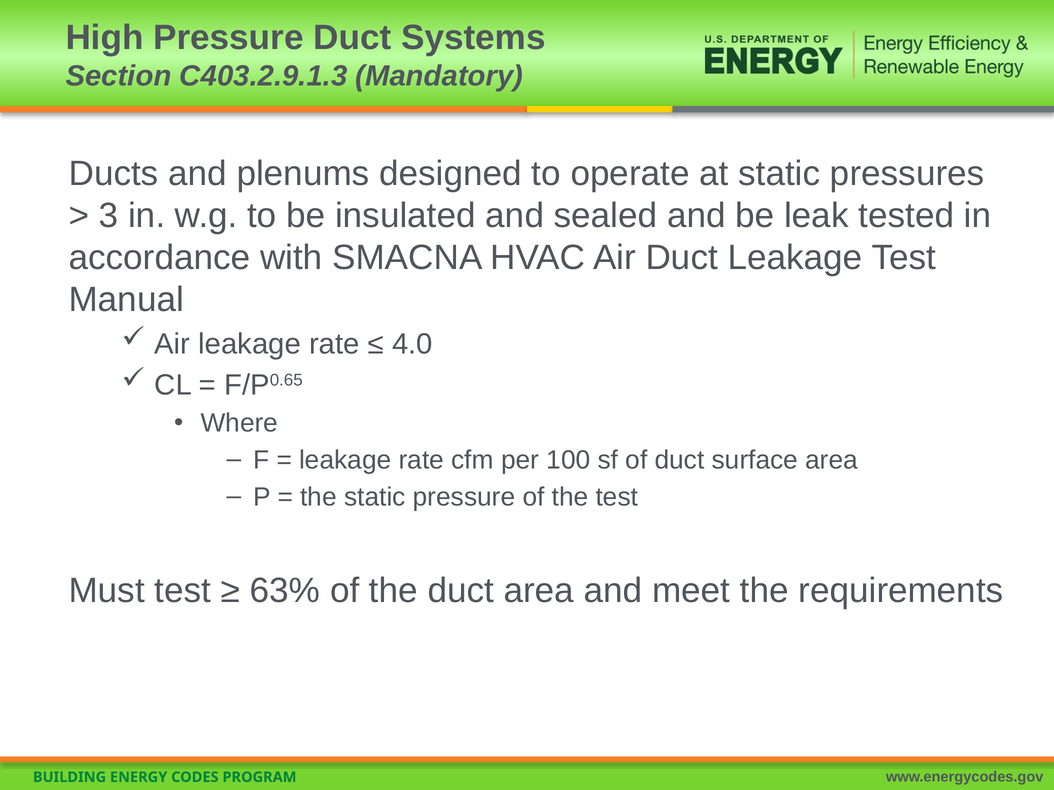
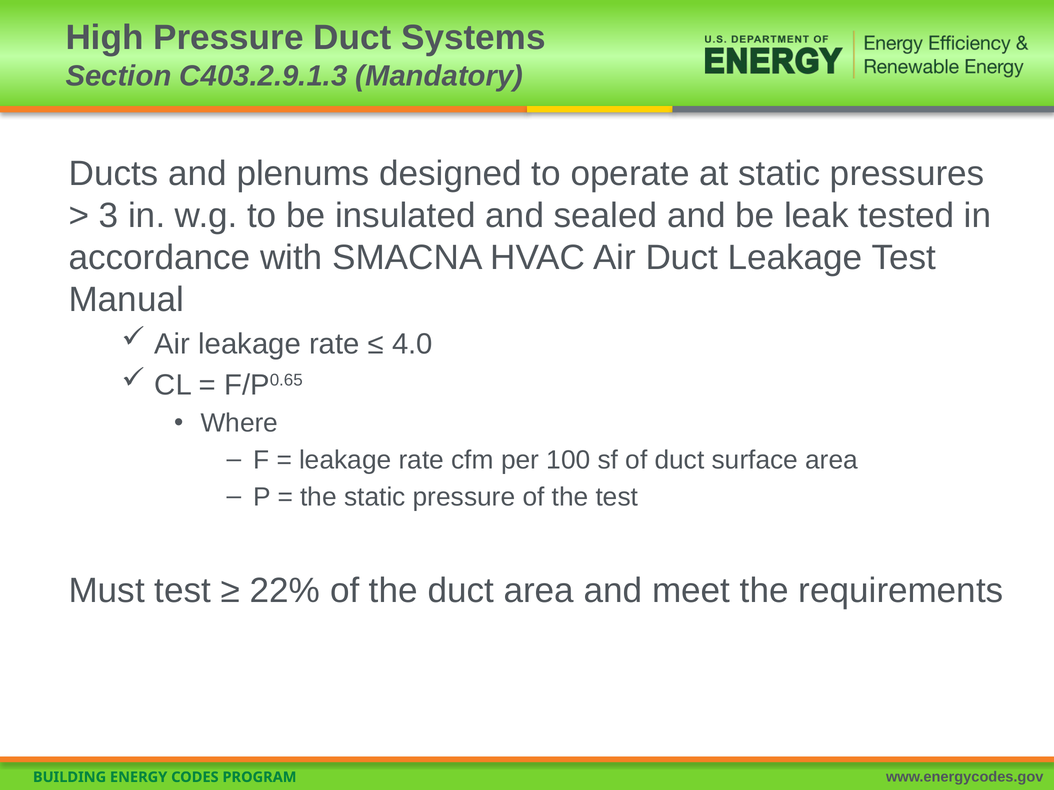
63%: 63% -> 22% (285, 591)
